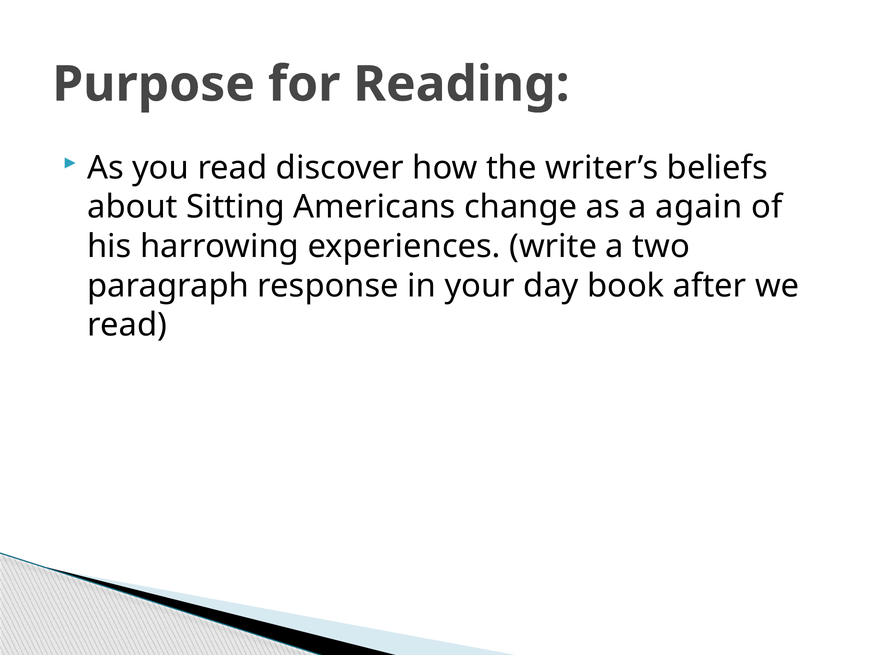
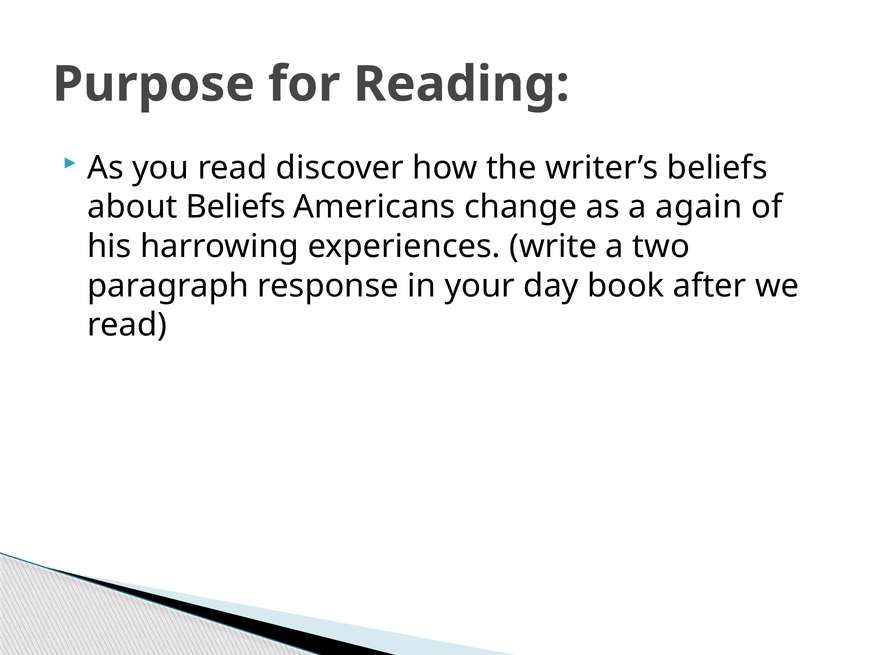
about Sitting: Sitting -> Beliefs (236, 207)
